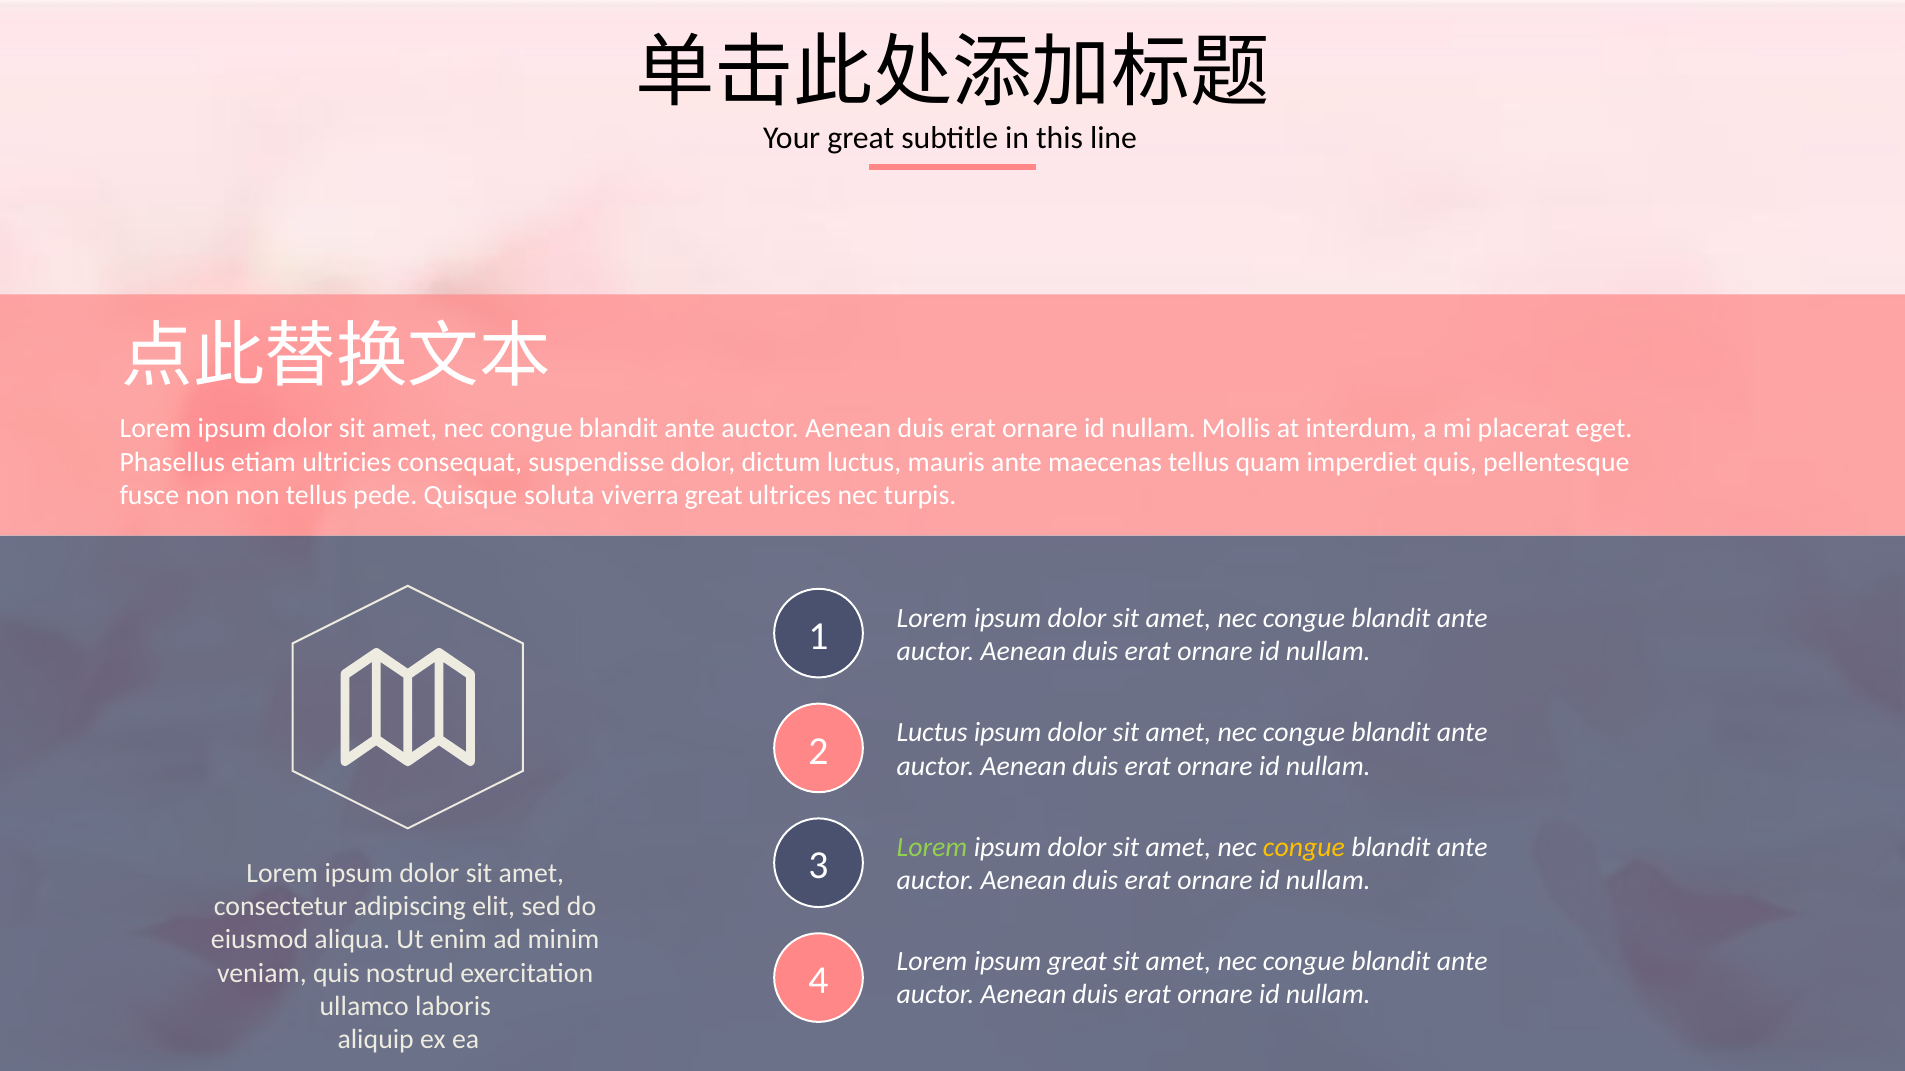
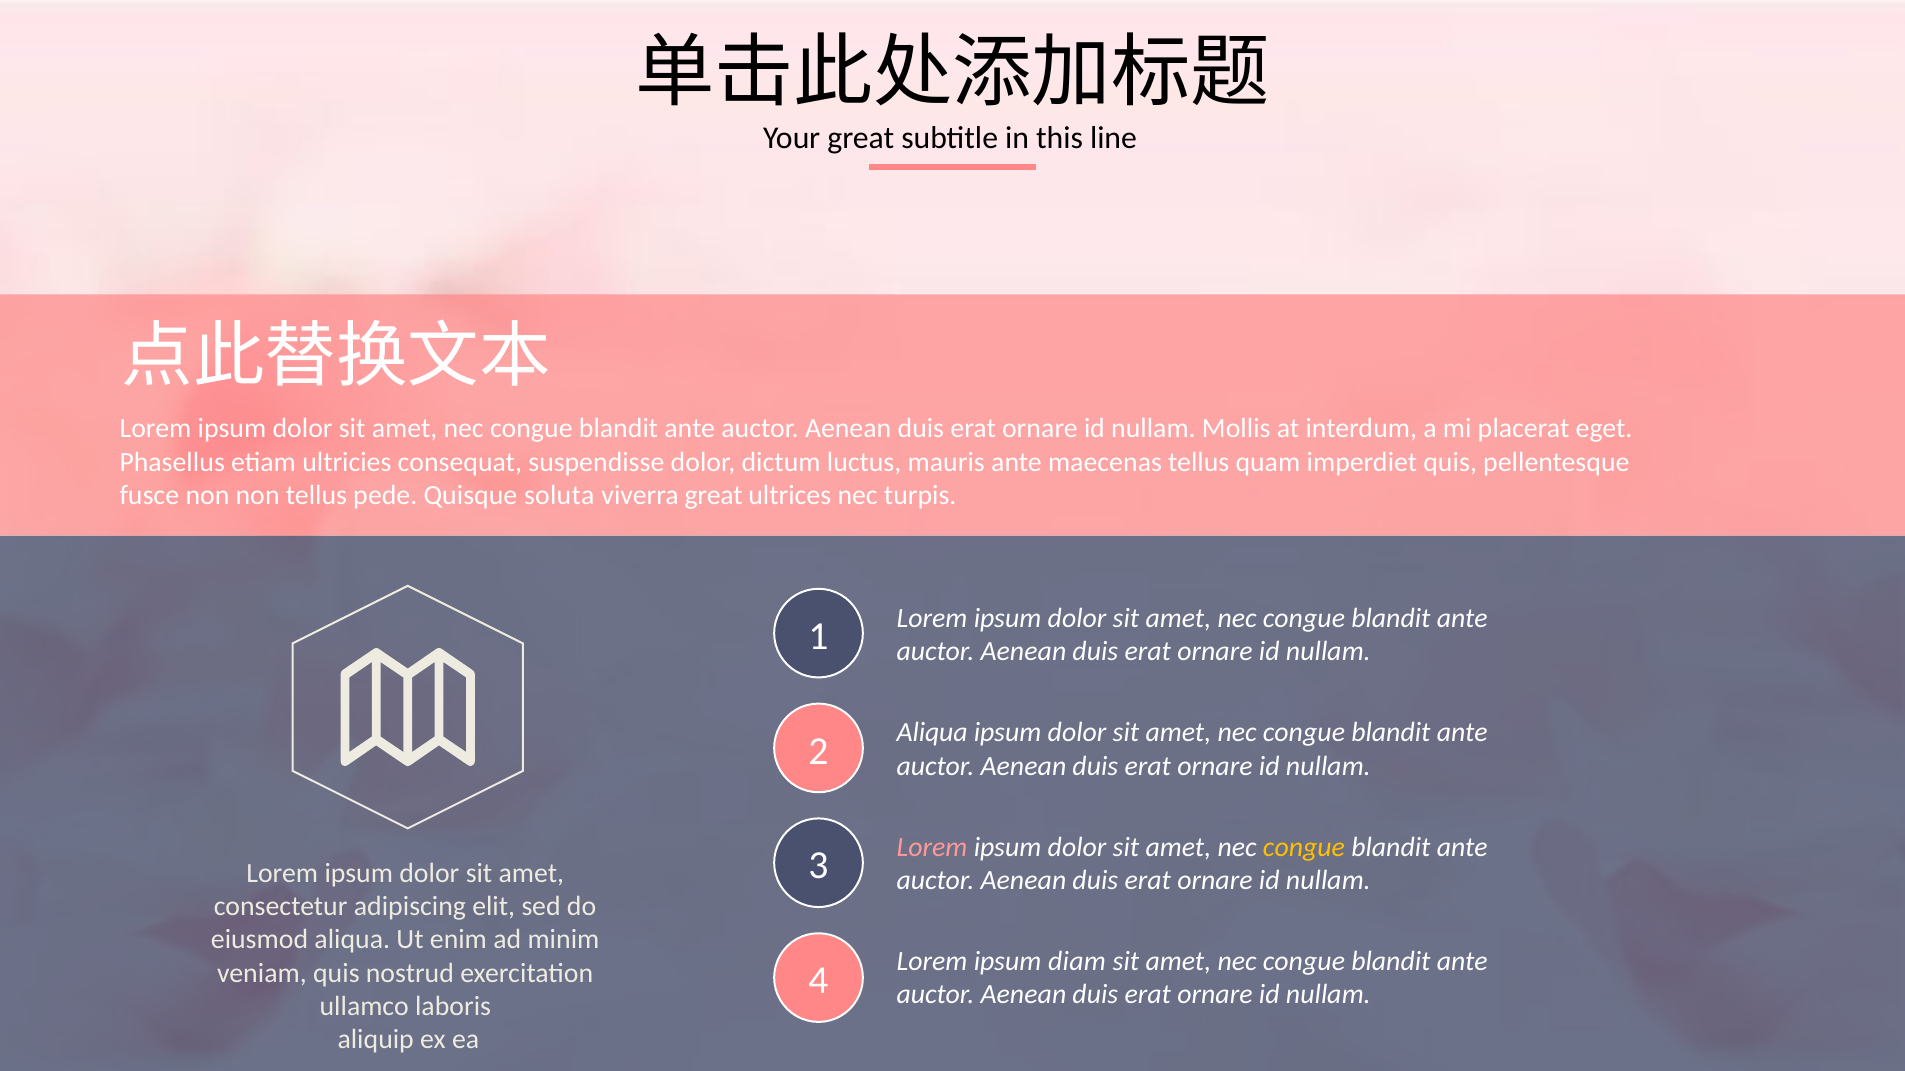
2 Luctus: Luctus -> Aliqua (932, 733)
Lorem colour: light green -> pink (932, 847)
ipsum great: great -> diam (1077, 962)
